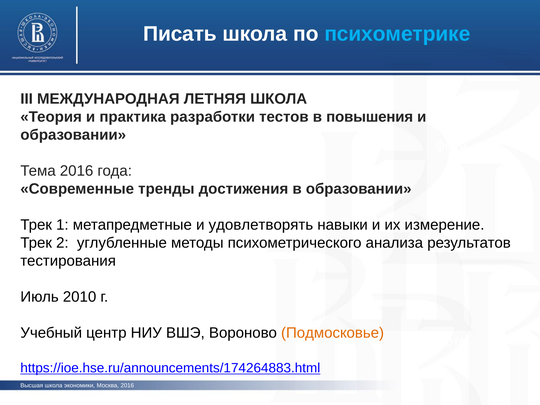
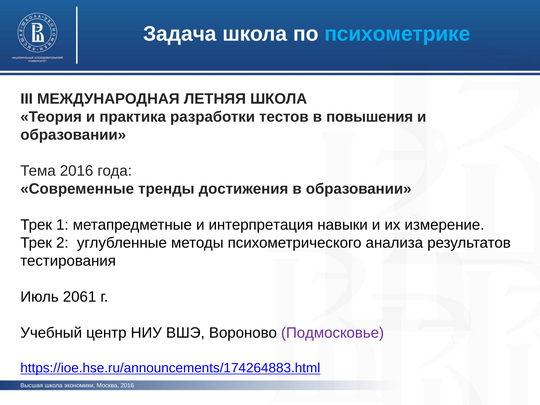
Писать: Писать -> Задача (180, 34)
удовлетворять: удовлетворять -> интерпретация (261, 225)
2010: 2010 -> 2061 (80, 297)
Подмосковье colour: orange -> purple (333, 333)
